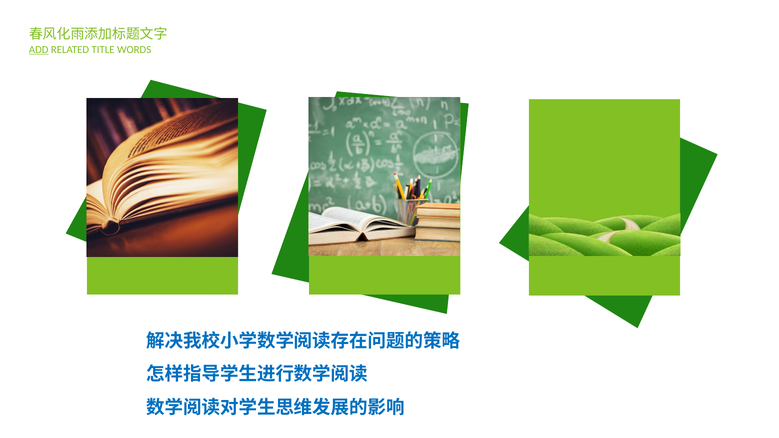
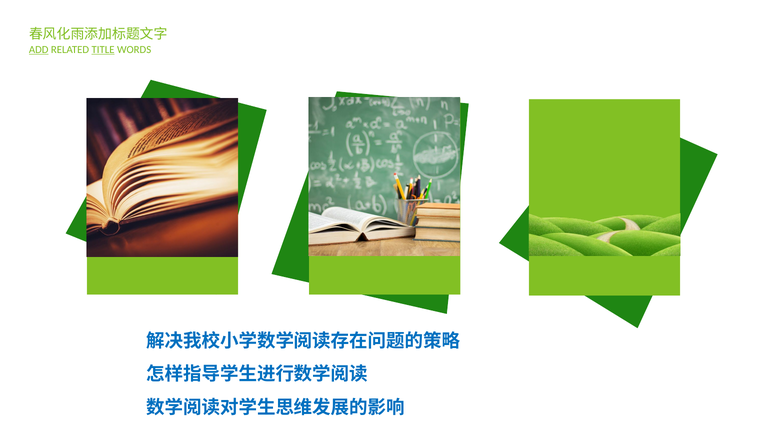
TITLE underline: none -> present (103, 50)
